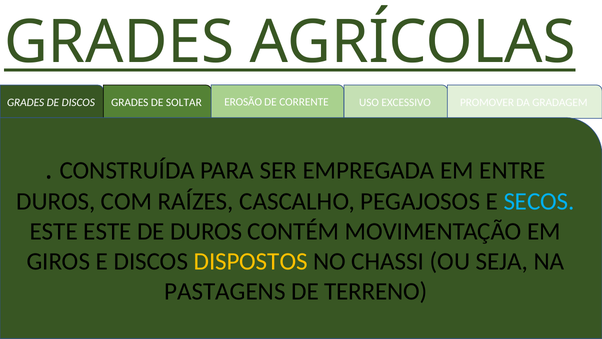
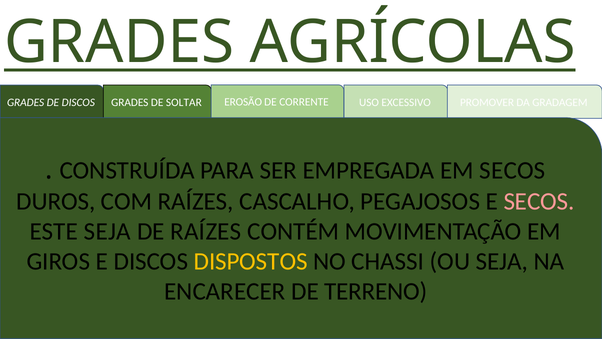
EM ENTRE: ENTRE -> SECOS (512, 170)
SECOS colour: light blue -> pink (539, 201)
ESTE ESTE: ESTE -> SEJA (107, 231)
DE DUROS: DUROS -> RAÍZES (206, 231)
PASTAGENS: PASTAGENS -> ENCARECER (225, 291)
